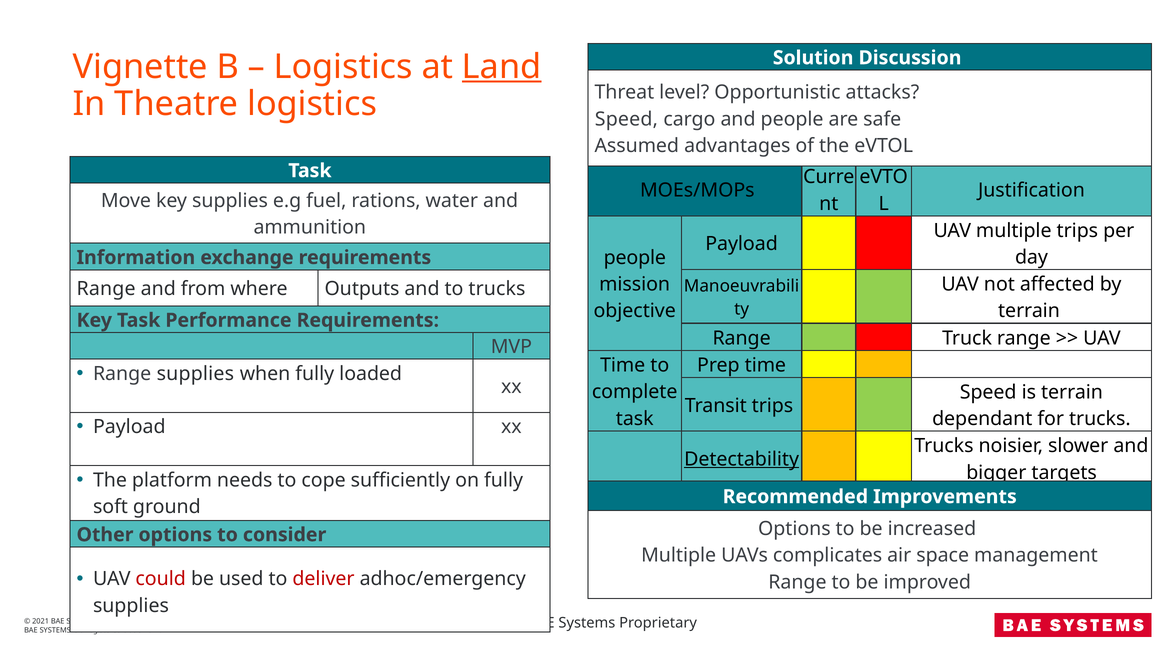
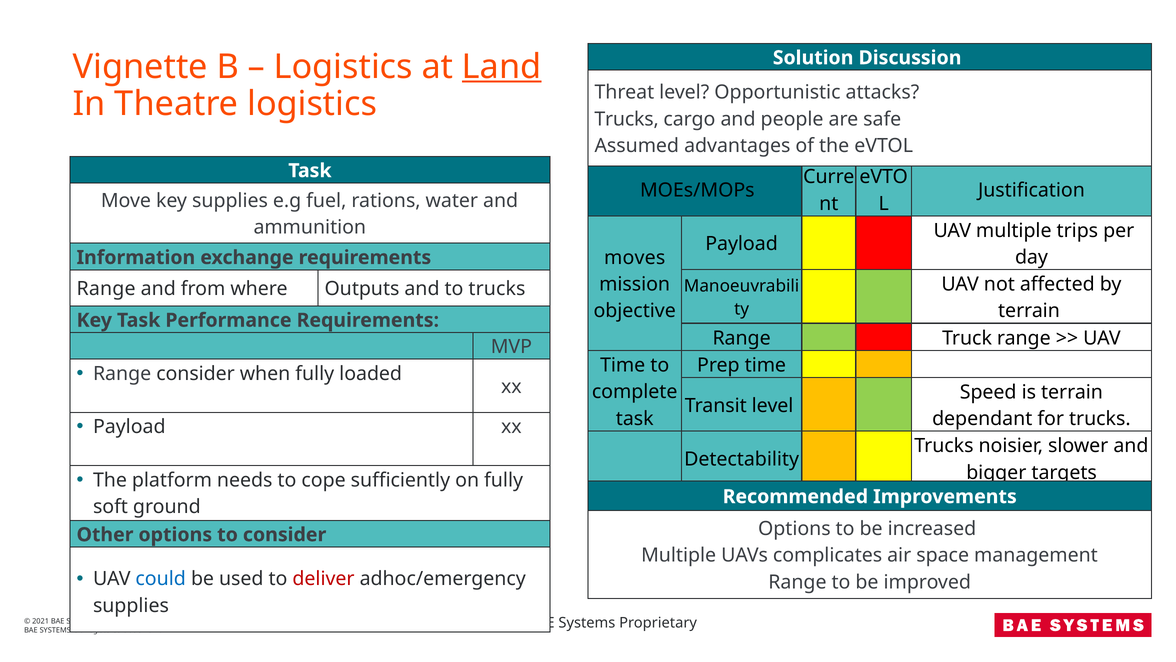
Speed: Speed -> Trucks (627, 119)
people: people -> moves (635, 258)
Range supplies: supplies -> consider (196, 373)
Transit trips: trips -> level (773, 405)
Detectability underline: present -> none (742, 459)
could colour: red -> blue (161, 579)
